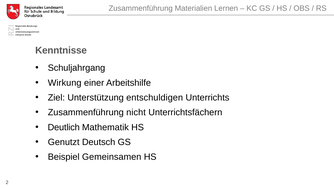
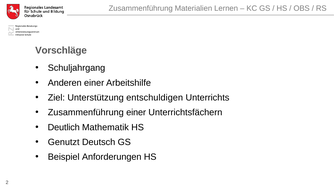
Kenntnisse: Kenntnisse -> Vorschläge (61, 50)
Wirkung: Wirkung -> Anderen (65, 83)
Zusammenführung nicht: nicht -> einer (136, 112)
Gemeinsamen: Gemeinsamen -> Anforderungen (112, 157)
